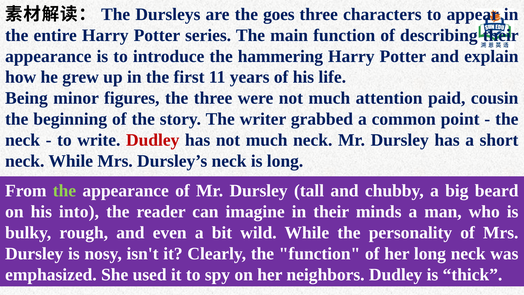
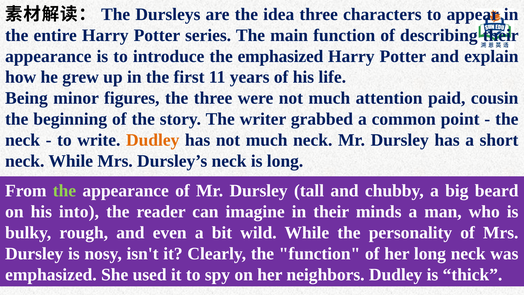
goes: goes -> idea (279, 14)
the hammering: hammering -> emphasized (280, 56)
Dudley colour: red -> orange (153, 140)
